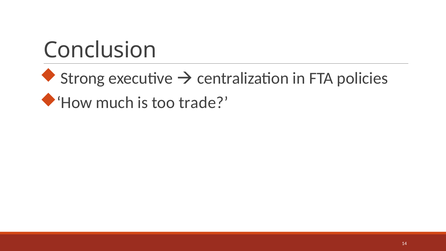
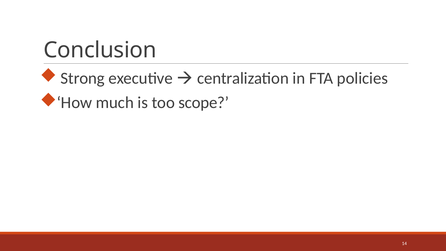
trade: trade -> scope (204, 103)
